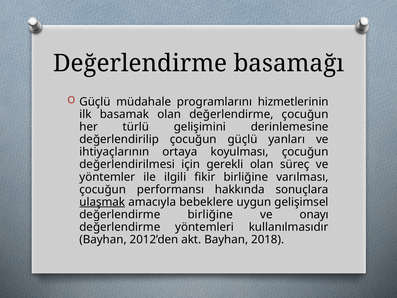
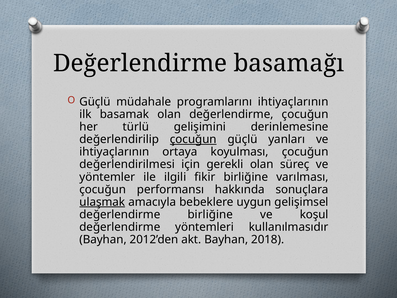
programlarını hizmetlerinin: hizmetlerinin -> ihtiyaçlarının (293, 102)
çocuğun underline: none -> present (193, 139)
onayı: onayı -> koşul (314, 214)
